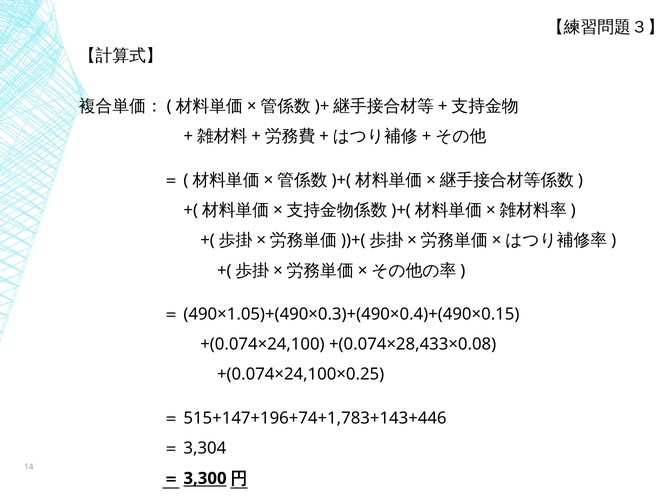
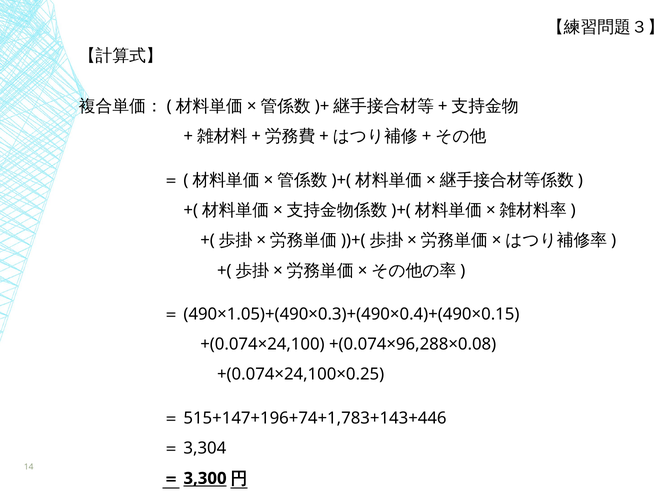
+(0.074×28,433×0.08: +(0.074×28,433×0.08 -> +(0.074×96,288×0.08 (413, 344)
